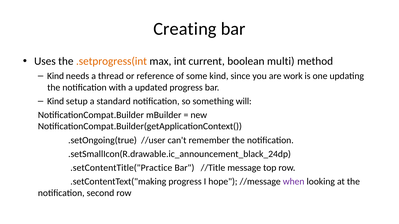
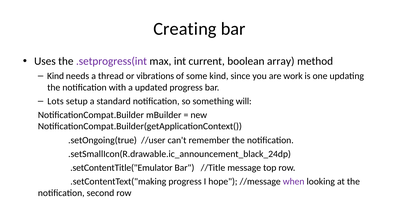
.setprogress(int colour: orange -> purple (111, 61)
multi: multi -> array (281, 61)
reference: reference -> vibrations (155, 76)
Kind: Kind -> Lots (55, 101)
.setContentTitle("Practice: .setContentTitle("Practice -> .setContentTitle("Emulator (121, 168)
